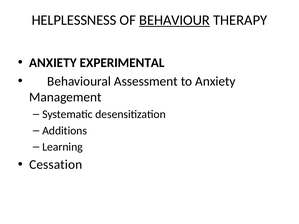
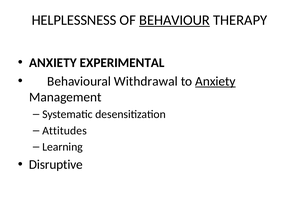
Assessment: Assessment -> Withdrawal (146, 81)
Anxiety underline: none -> present (215, 81)
Additions: Additions -> Attitudes (65, 131)
Cessation: Cessation -> Disruptive (56, 165)
